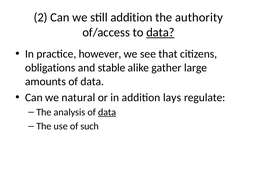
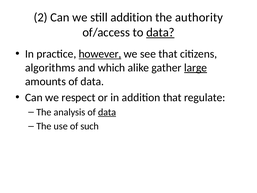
however underline: none -> present (100, 54)
obligations: obligations -> algorithms (50, 68)
stable: stable -> which (112, 68)
large underline: none -> present (196, 68)
natural: natural -> respect (78, 97)
addition lays: lays -> that (172, 97)
